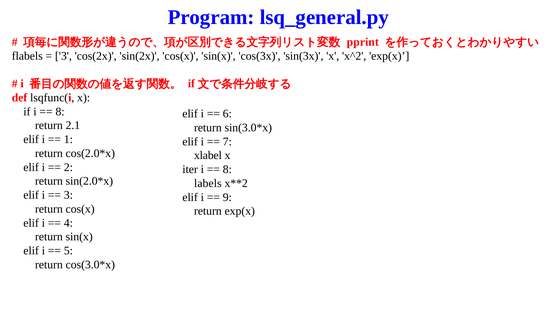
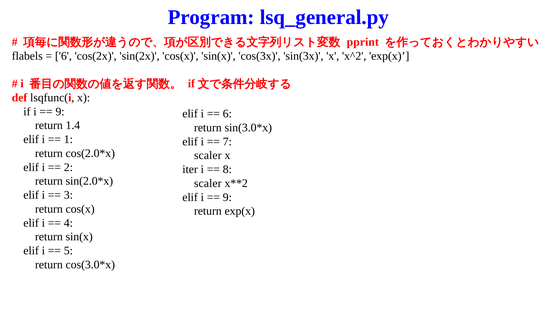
3: 3 -> 6 (63, 56)
8: 8 -> 9 (60, 112)
2.1: 2.1 -> 1.4 (73, 126)
xlabel: xlabel -> scaler (208, 156)
labels: labels -> scaler (208, 183)
